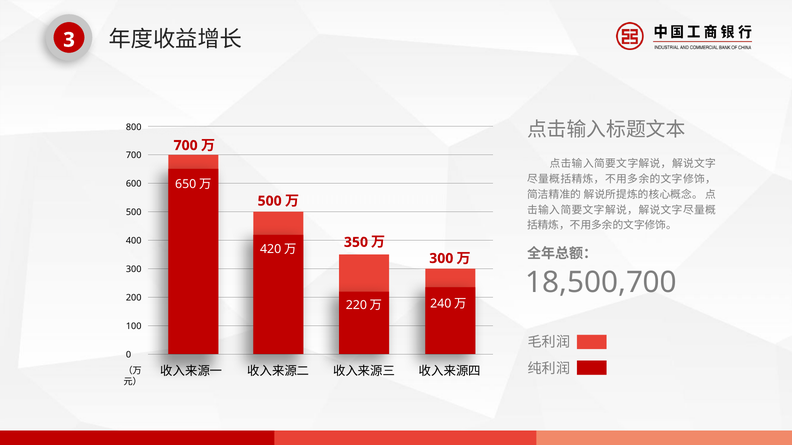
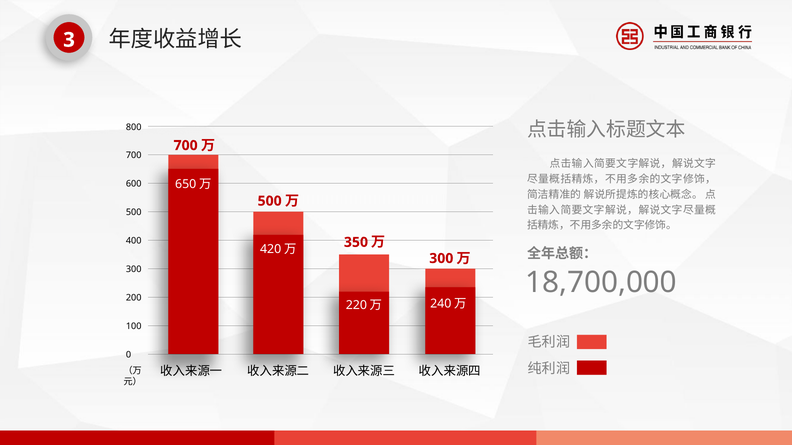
18,500,700: 18,500,700 -> 18,700,000 (601, 283)
